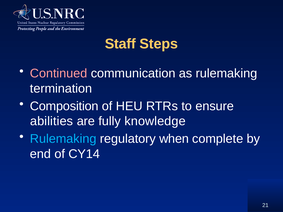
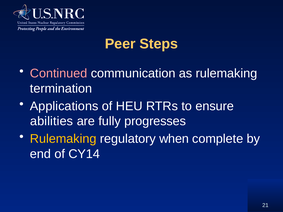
Staff: Staff -> Peer (120, 44)
Composition: Composition -> Applications (64, 106)
knowledge: knowledge -> progresses (155, 121)
Rulemaking colour: light blue -> yellow (63, 139)
